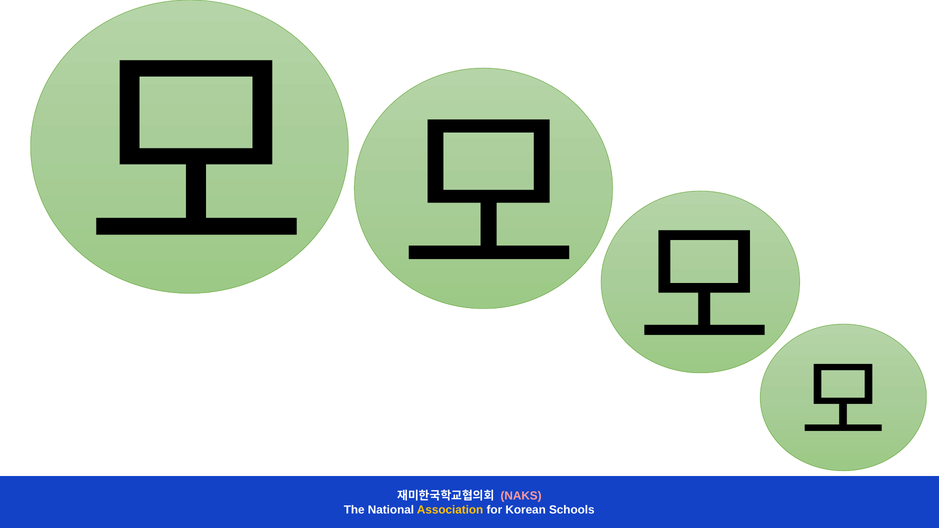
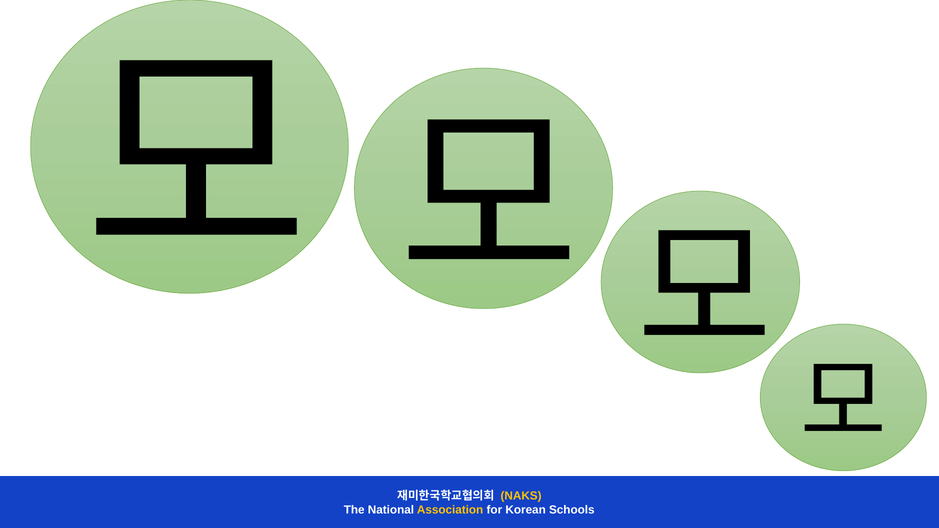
NAKS colour: pink -> yellow (521, 496)
